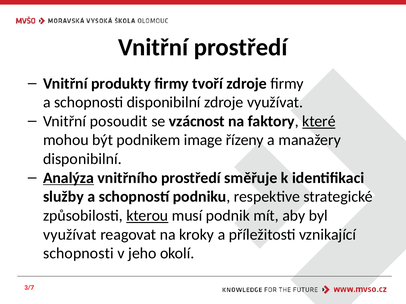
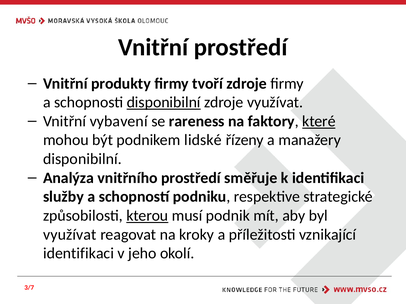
disponibilní underline: none -> present (164, 103)
posoudit: posoudit -> vybavení (119, 121)
vzácnost: vzácnost -> rareness (197, 121)
image: image -> lidské (203, 140)
Analýza underline: present -> none (69, 178)
schopnosti: schopnosti -> identifikaci (78, 254)
